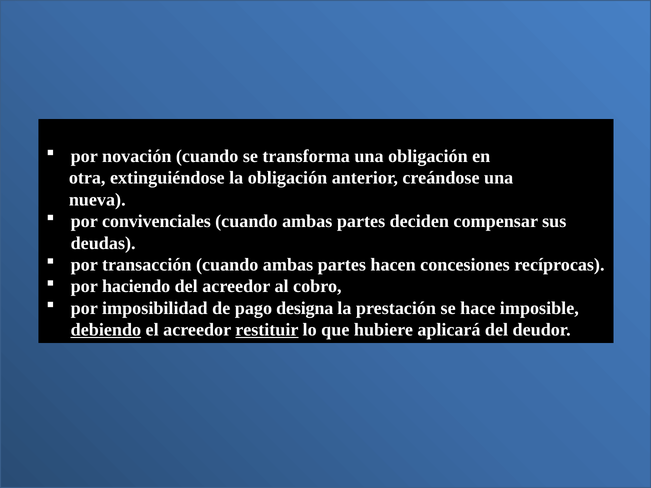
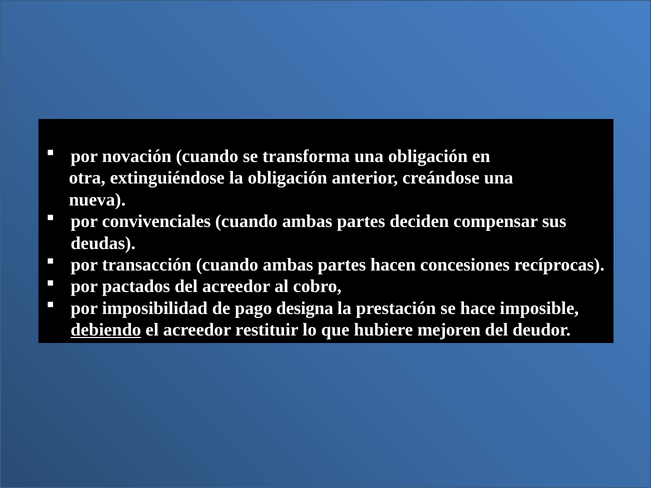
haciendo: haciendo -> pactados (136, 287)
restituir underline: present -> none (267, 330)
aplicará: aplicará -> mejoren (449, 330)
